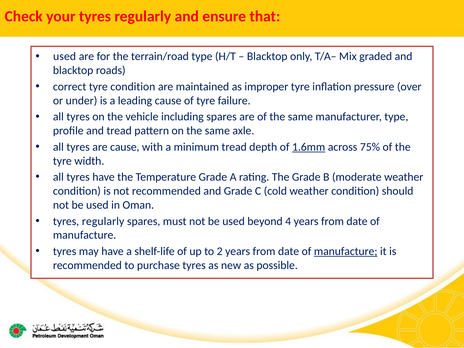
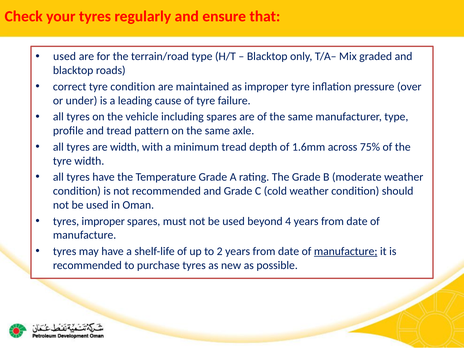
are cause: cause -> width (125, 147)
1.6mm underline: present -> none (309, 147)
regularly: regularly -> improper (103, 221)
